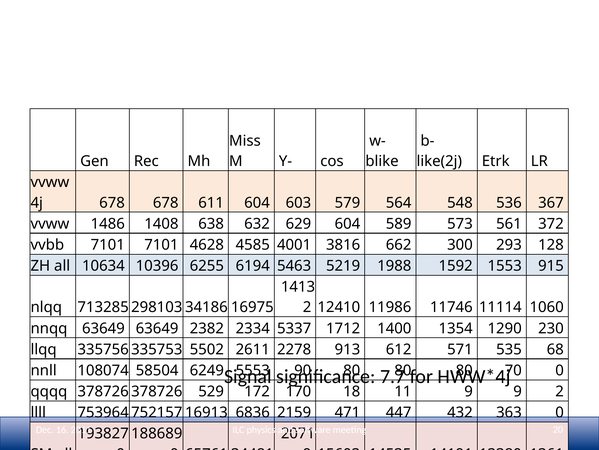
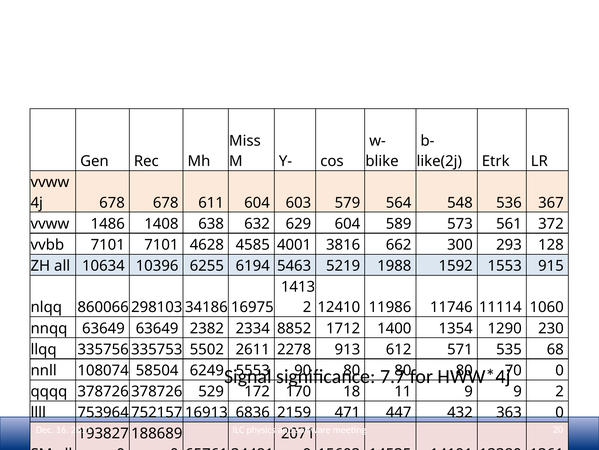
713285: 713285 -> 860066 (103, 307)
5337: 5337 -> 8852 (294, 328)
